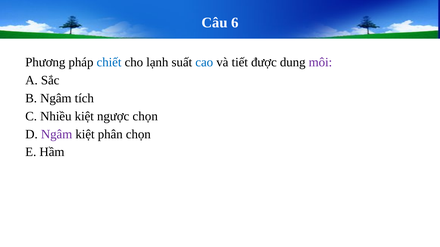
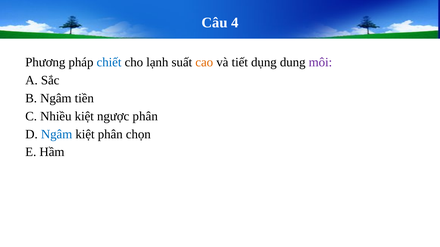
6: 6 -> 4 (235, 23)
cao colour: blue -> orange (204, 63)
được: được -> dụng (264, 63)
tích: tích -> tiền (84, 98)
ngược chọn: chọn -> phân (145, 116)
Ngâm colour: purple -> blue (57, 134)
